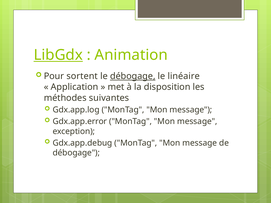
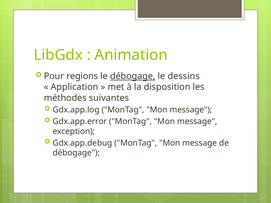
LibGdx underline: present -> none (58, 55)
sortent: sortent -> regions (82, 76)
linéaire: linéaire -> dessins (184, 76)
